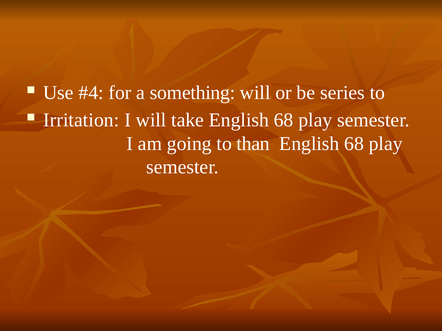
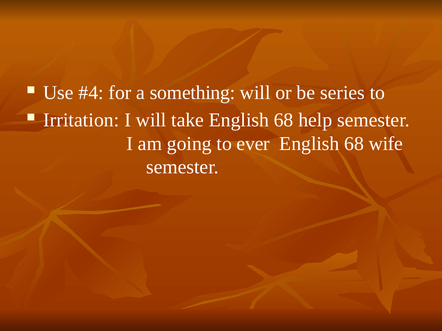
take English 68 play: play -> help (315, 120)
than: than -> ever (253, 144)
play: play -> wife (386, 144)
